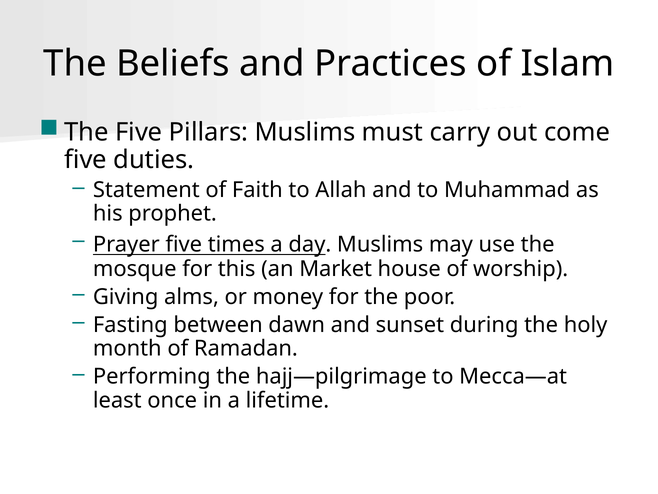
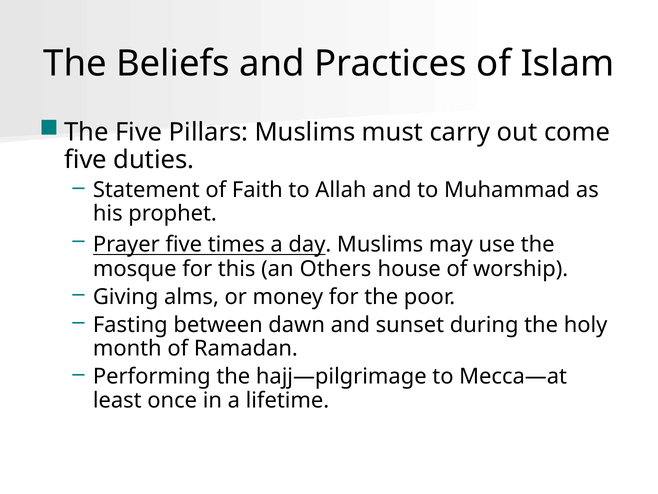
Market: Market -> Others (335, 268)
